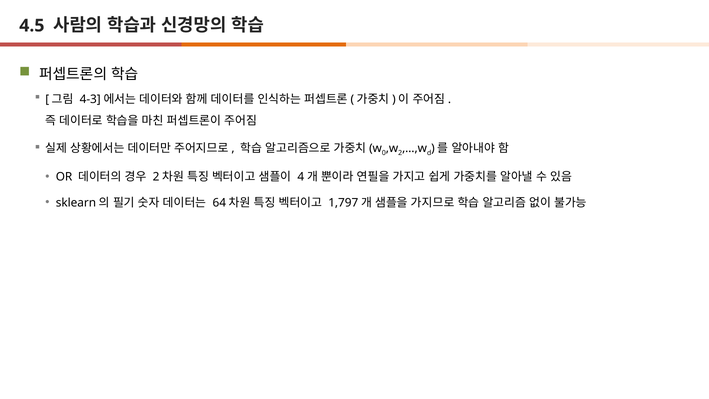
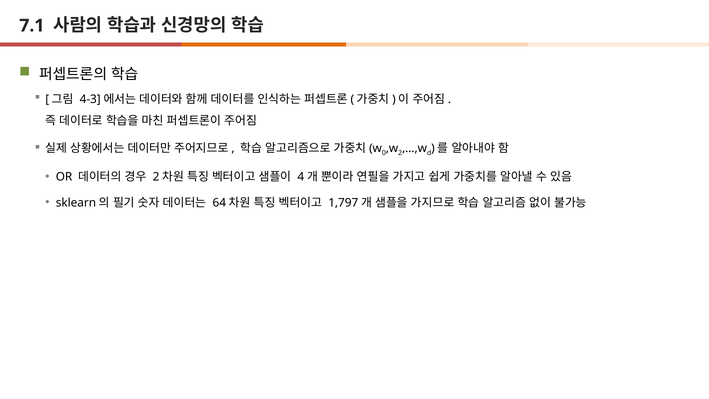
4.5: 4.5 -> 7.1 (32, 26)
